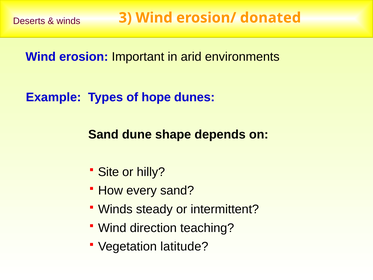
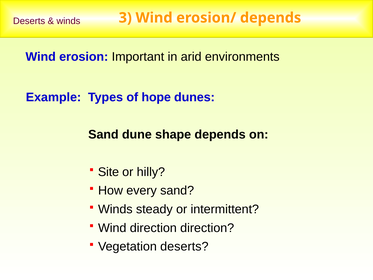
erosion/ donated: donated -> depends (271, 18)
direction teaching: teaching -> direction (207, 228)
Vegetation latitude: latitude -> deserts (184, 246)
